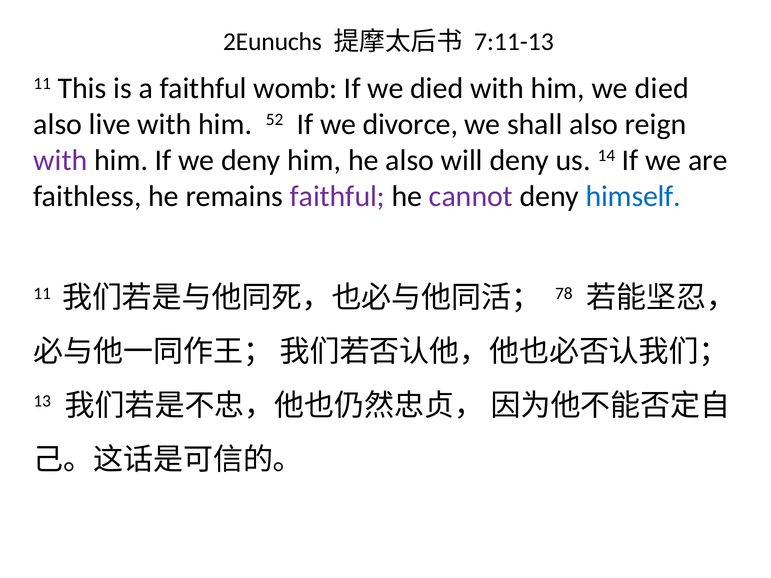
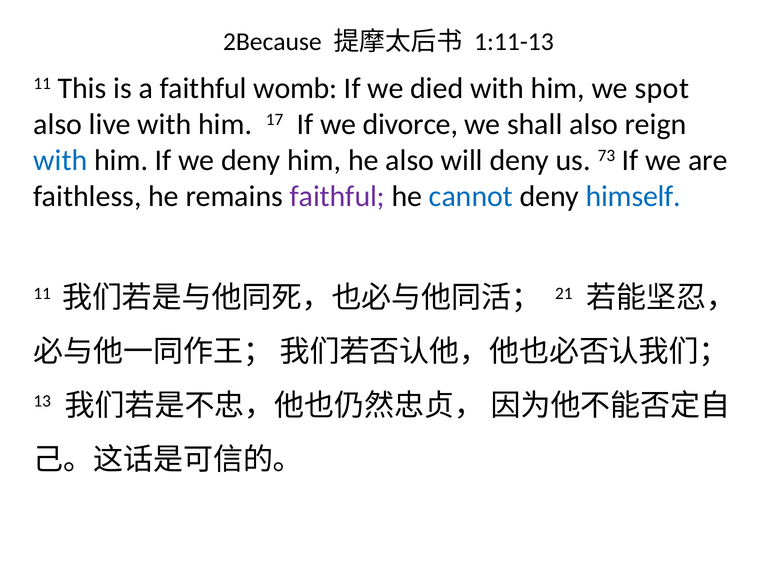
2Eunuchs: 2Eunuchs -> 2Because (272, 42)
7:11-13: 7:11-13 -> 1:11-13 (514, 42)
him we died: died -> spot (662, 88)
52: 52 -> 17 (275, 119)
with colour: purple -> blue (60, 160)
14: 14 -> 73 (606, 155)
cannot colour: purple -> blue (471, 196)
78: 78 -> 21 (564, 293)
